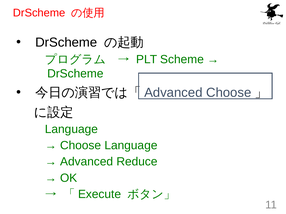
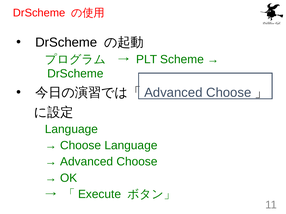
Reduce: Reduce -> Choose (137, 162)
